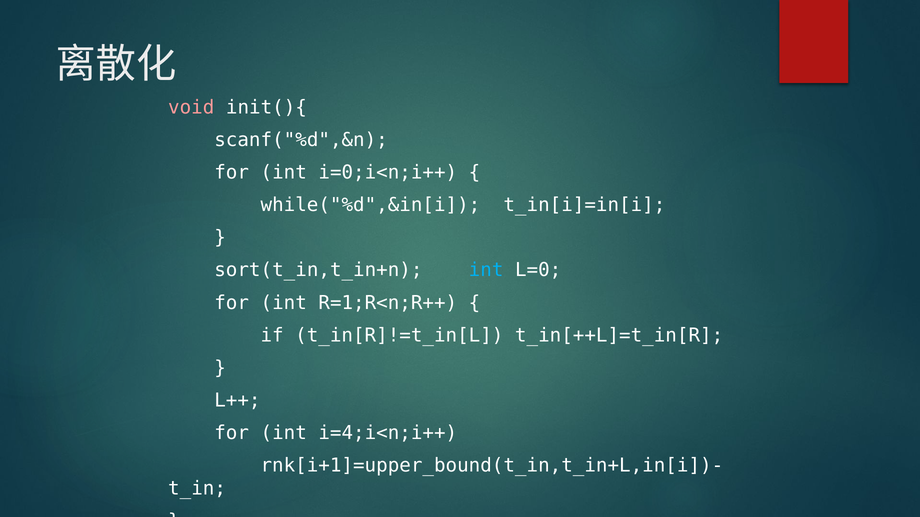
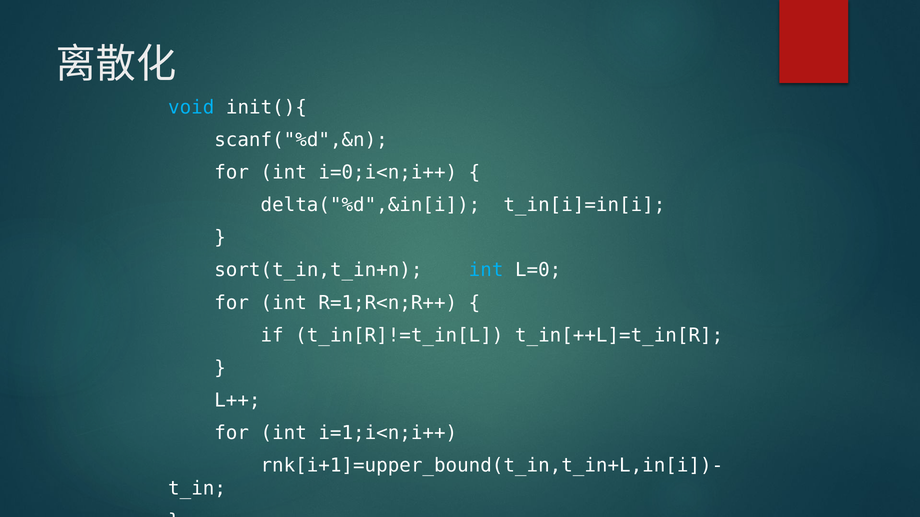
void colour: pink -> light blue (191, 107)
while("%d",&in[i: while("%d",&in[i -> delta("%d",&in[i (370, 205)
i=4;i<n;i++: i=4;i<n;i++ -> i=1;i<n;i++ (388, 433)
